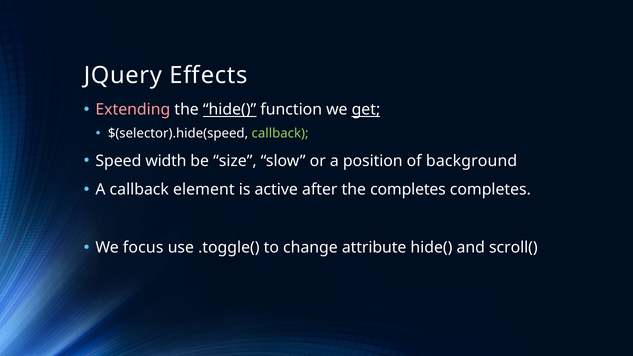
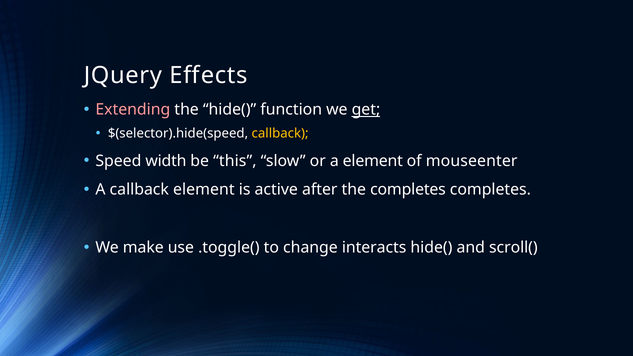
hide( underline: present -> none (230, 110)
callback colour: light green -> yellow (280, 133)
size: size -> this (235, 161)
a position: position -> element (373, 161)
background: background -> mouseenter (472, 161)
focus: focus -> make (143, 248)
attribute: attribute -> interacts (374, 248)
